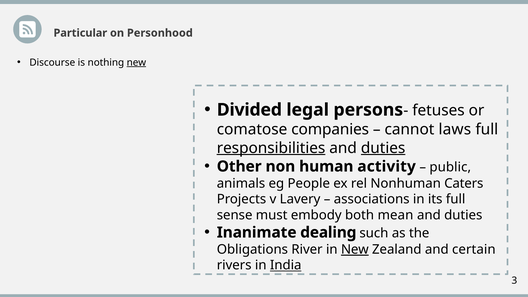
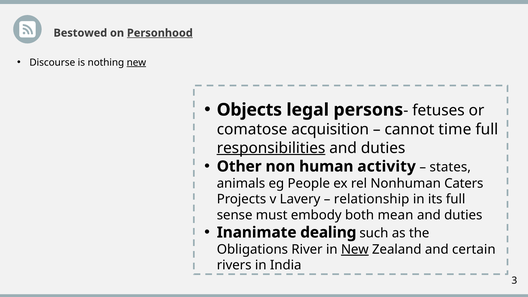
Particular: Particular -> Bestowed (80, 33)
Personhood underline: none -> present (160, 33)
Divided: Divided -> Objects (249, 110)
companies: companies -> acquisition (330, 129)
laws: laws -> time (455, 129)
duties underline: present -> none (383, 148)
public: public -> states (450, 167)
associations: associations -> relationship (372, 199)
India underline: present -> none (286, 265)
